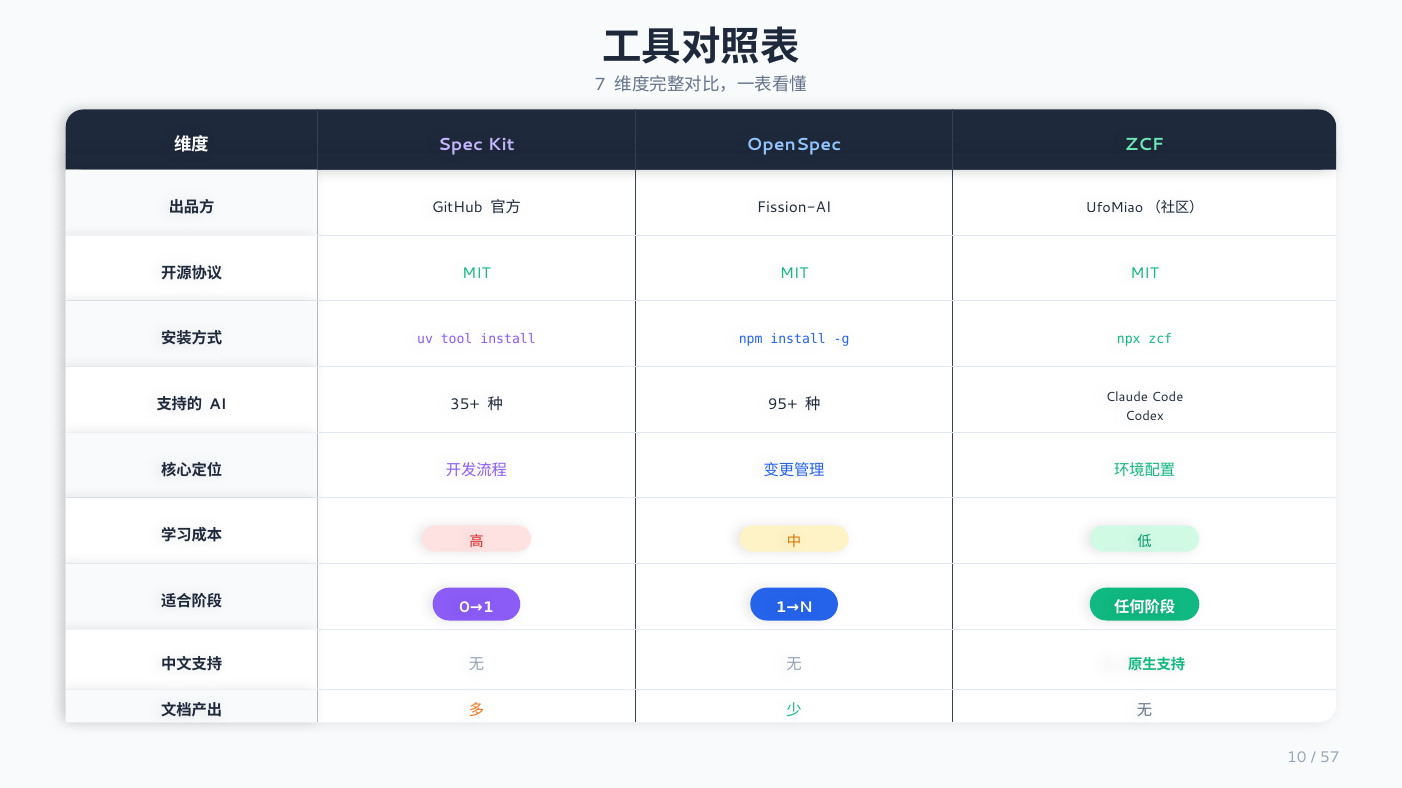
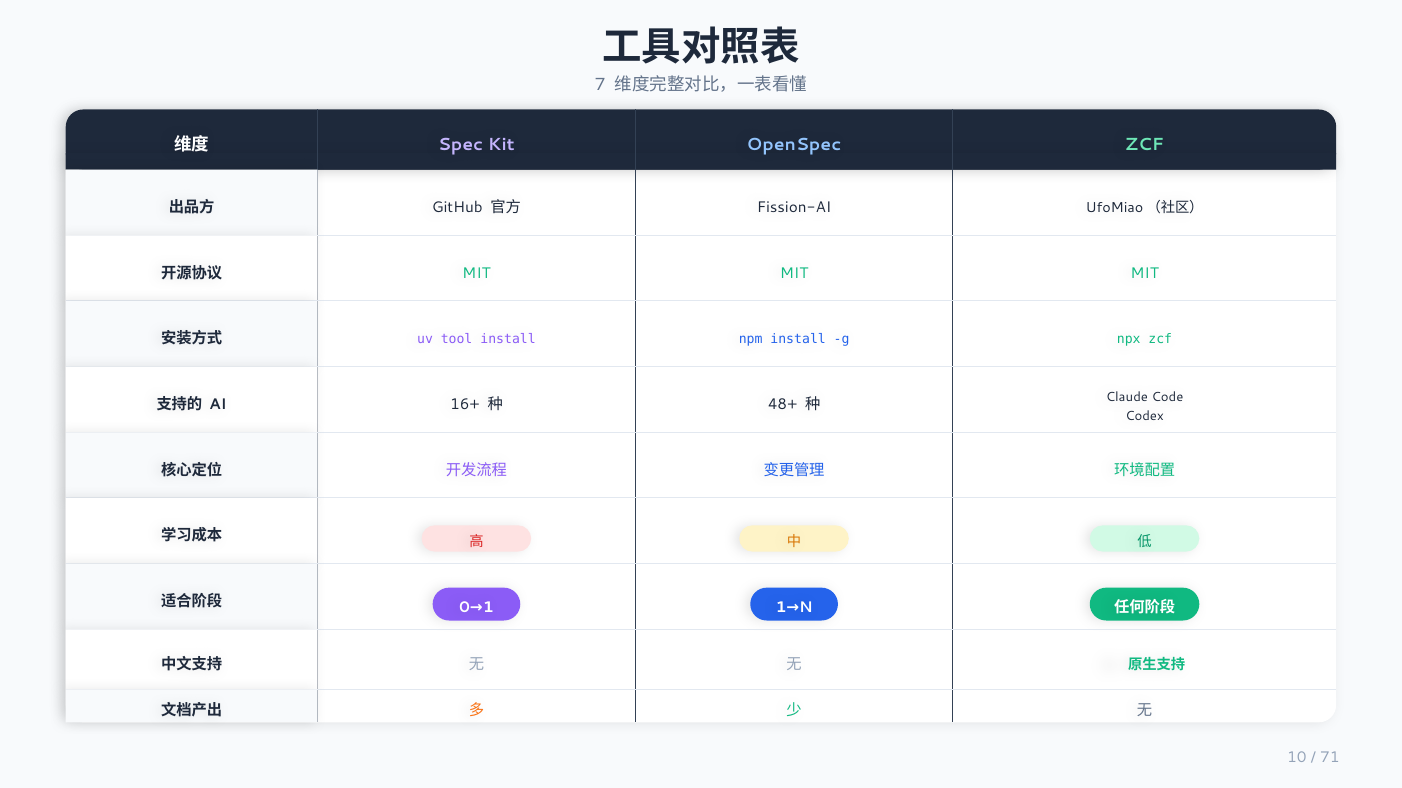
35+: 35+ -> 16+ (465, 405)
95+: 95+ -> 48+ (783, 405)
57: 57 -> 71 (1330, 758)
